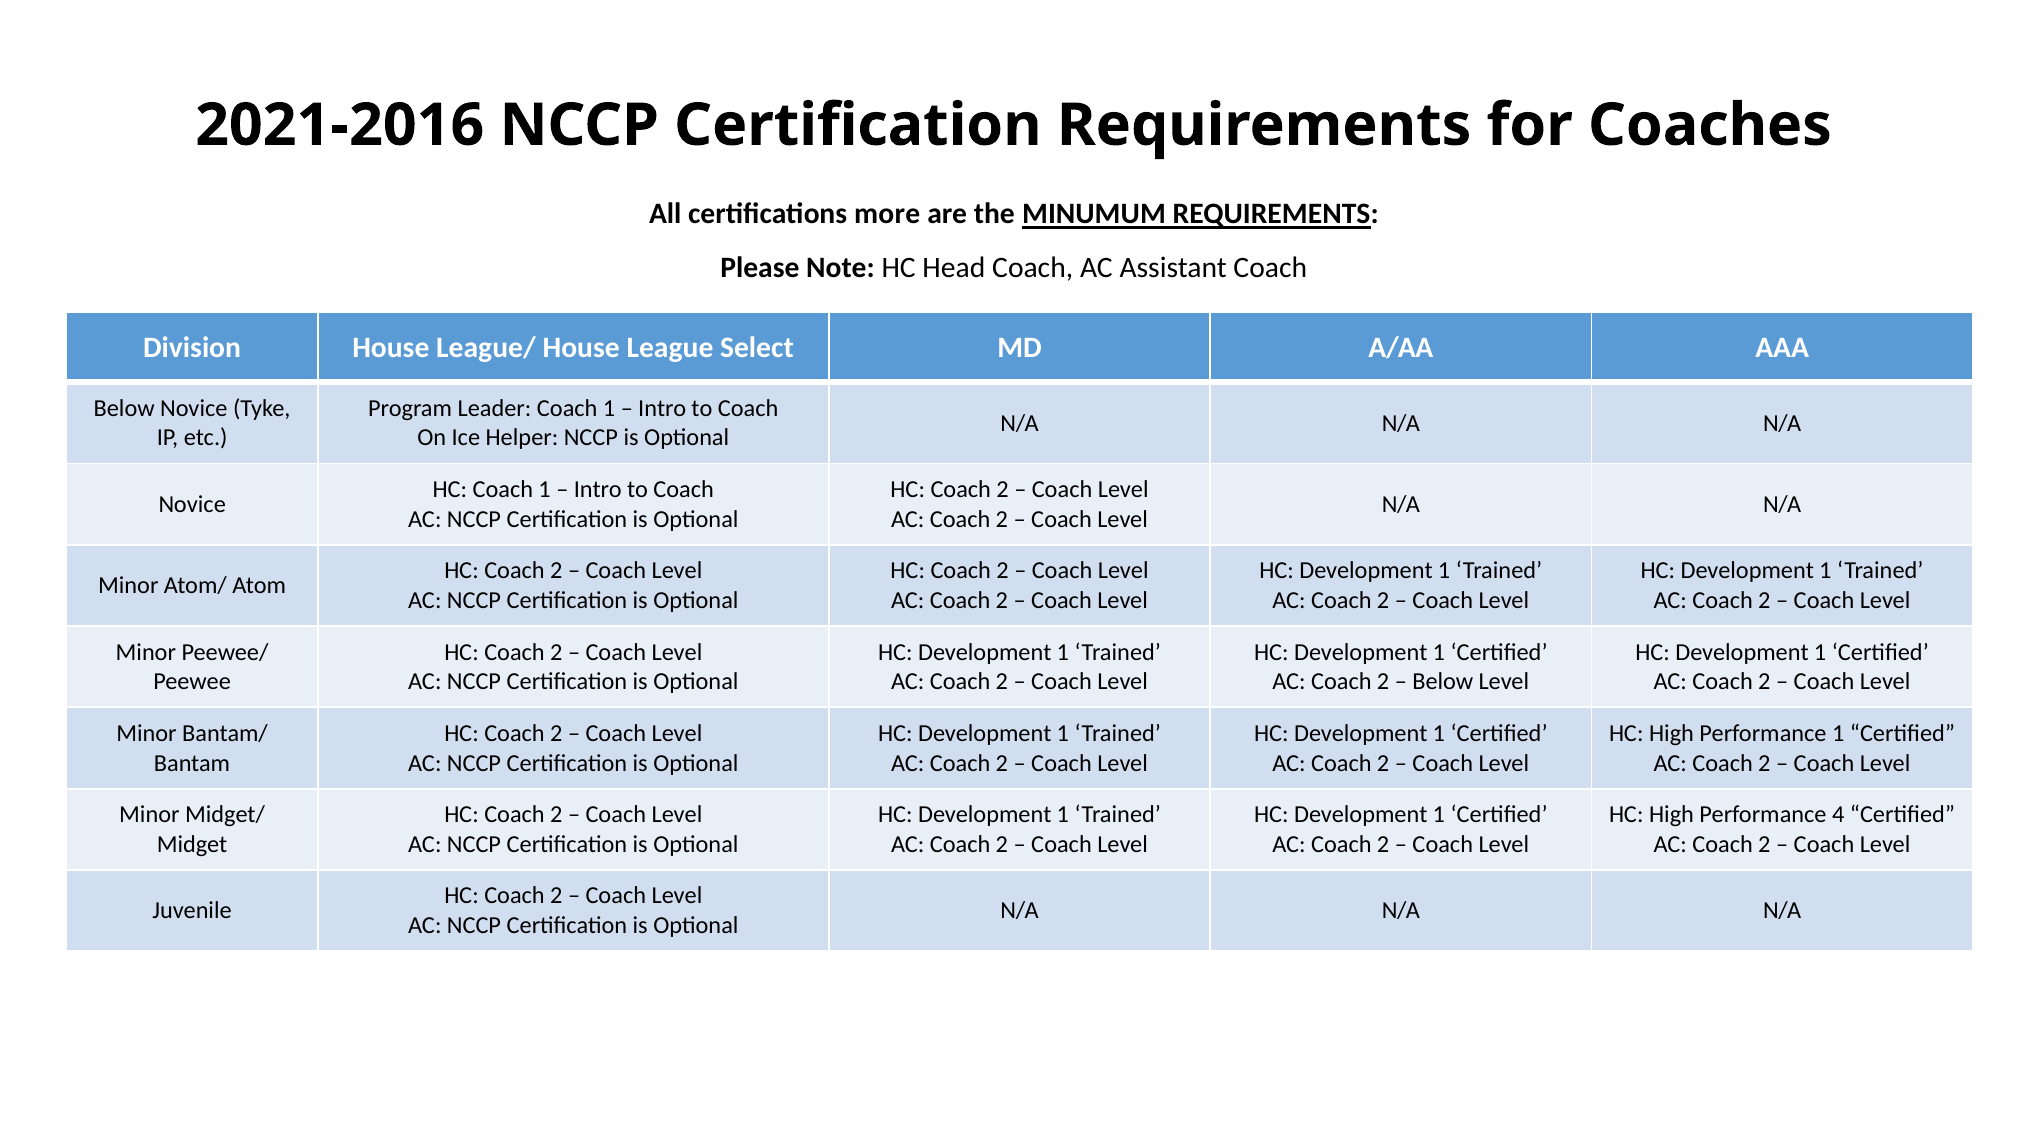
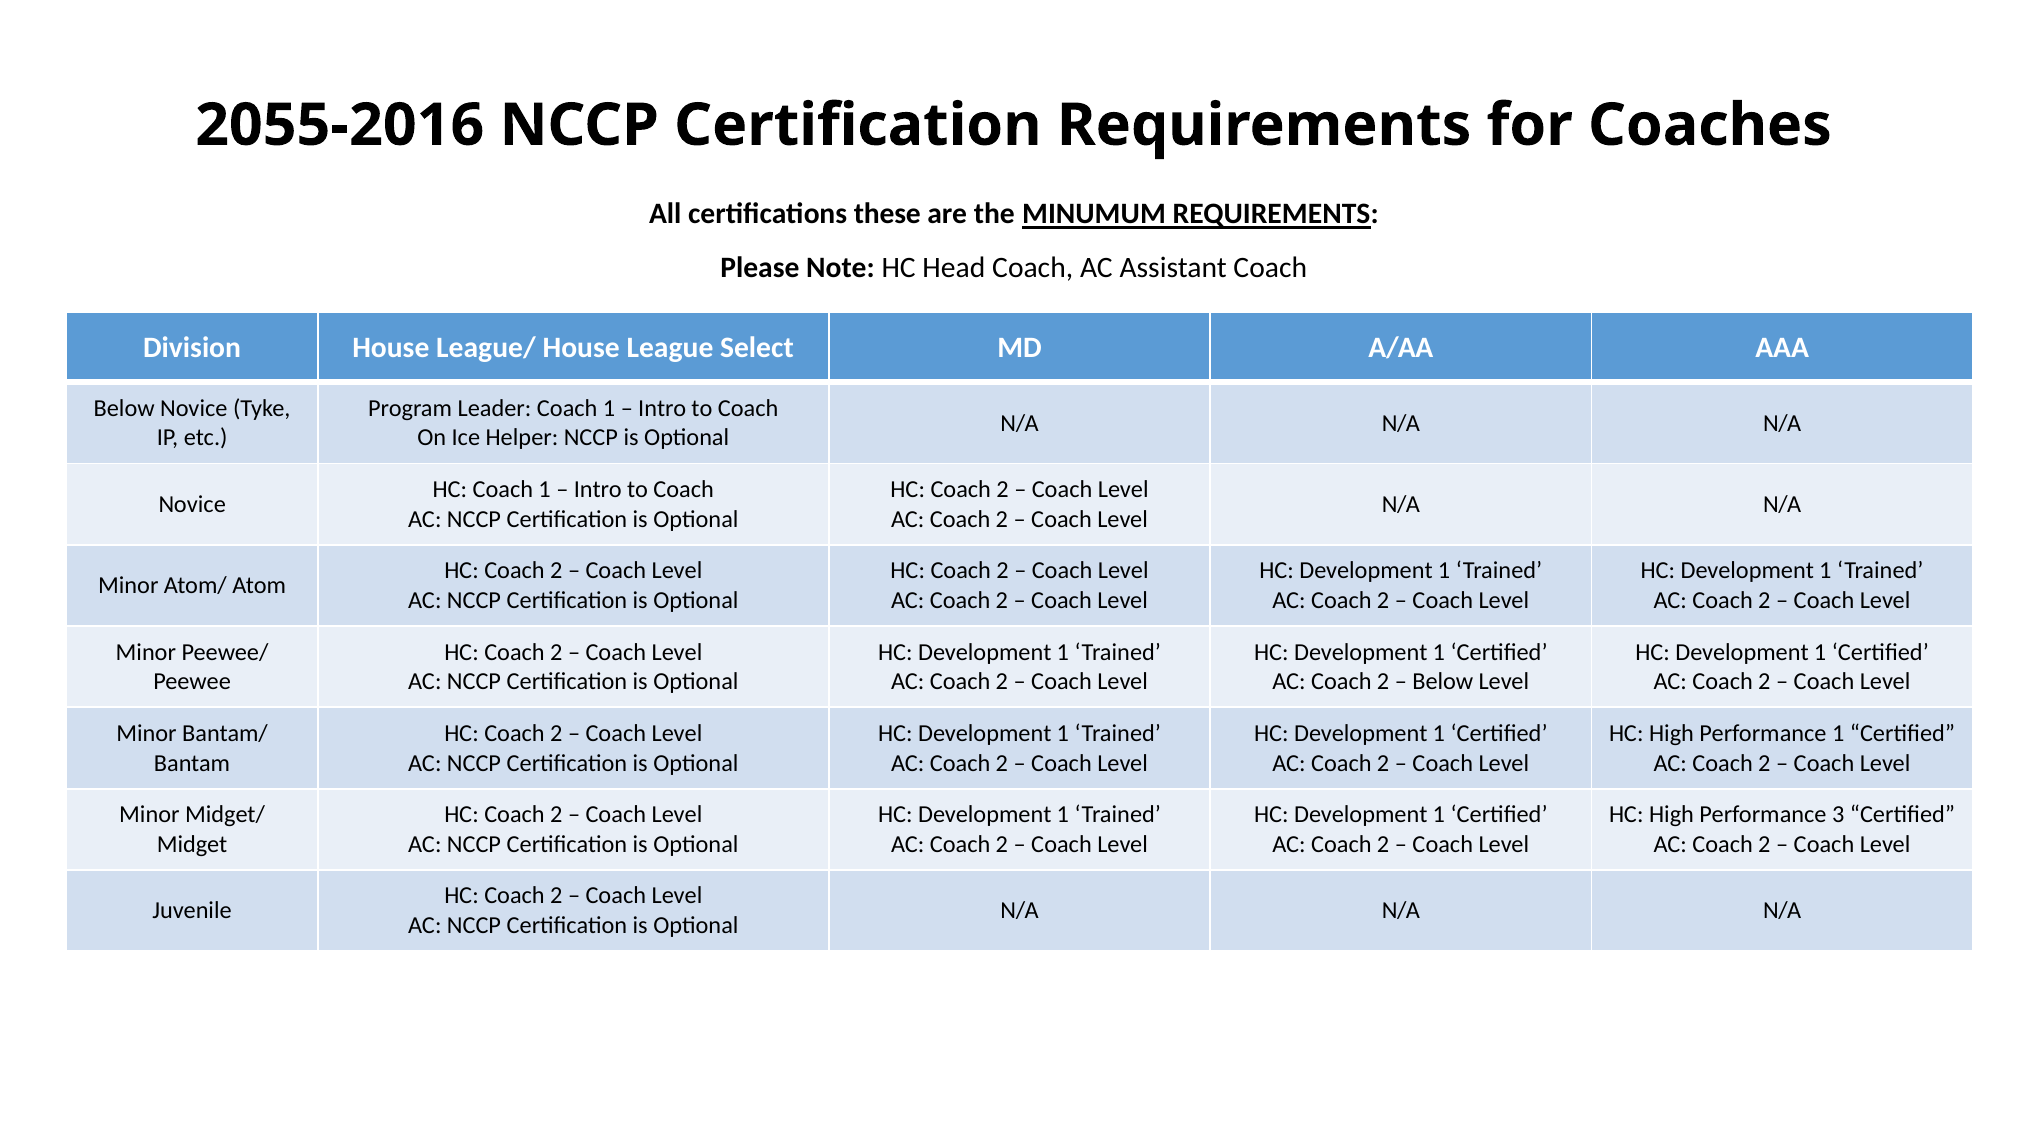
2021-2016: 2021-2016 -> 2055-2016 (340, 125)
more: more -> these (887, 214)
4: 4 -> 3 (1838, 814)
